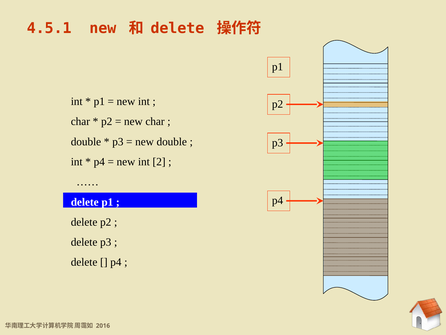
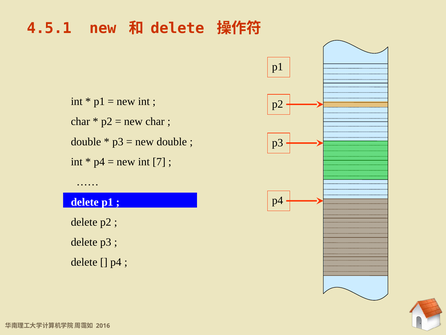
2: 2 -> 7 (159, 162)
